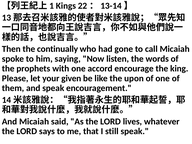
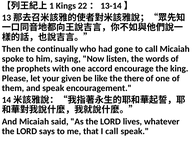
upon: upon -> there (134, 78)
I still: still -> call (112, 131)
